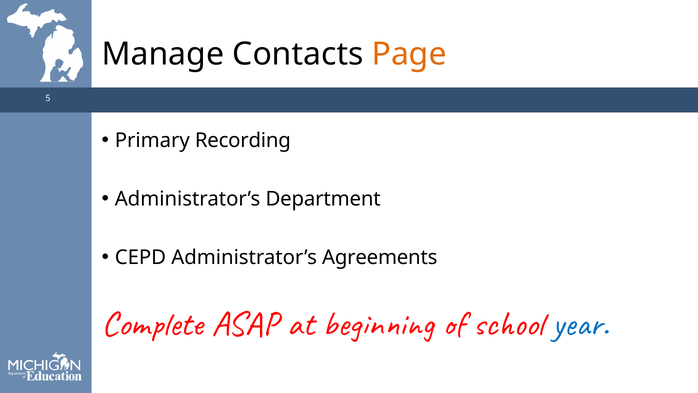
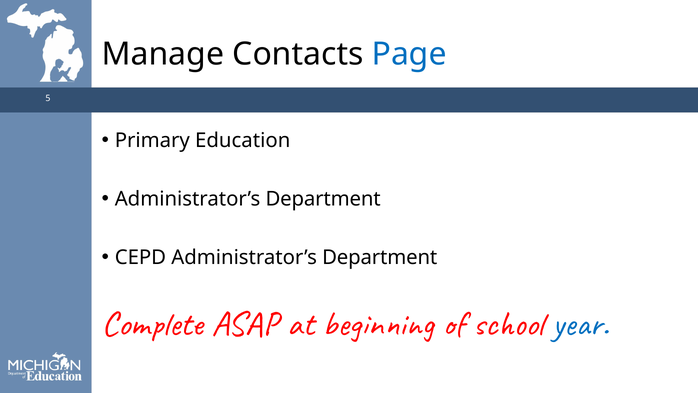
Page colour: orange -> blue (409, 54)
Recording: Recording -> Education (243, 140)
CEPD Administrator’s Agreements: Agreements -> Department (380, 257)
